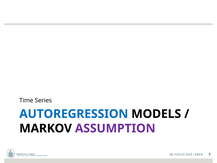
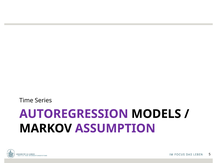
AUTOREGRESSION colour: blue -> purple (74, 114)
